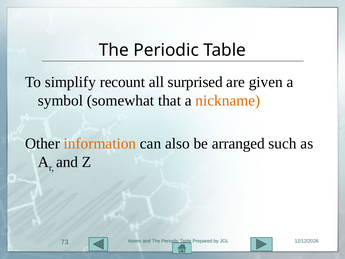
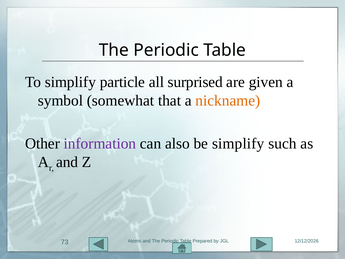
recount: recount -> particle (122, 82)
information colour: orange -> purple (100, 143)
be arranged: arranged -> simplify (238, 143)
